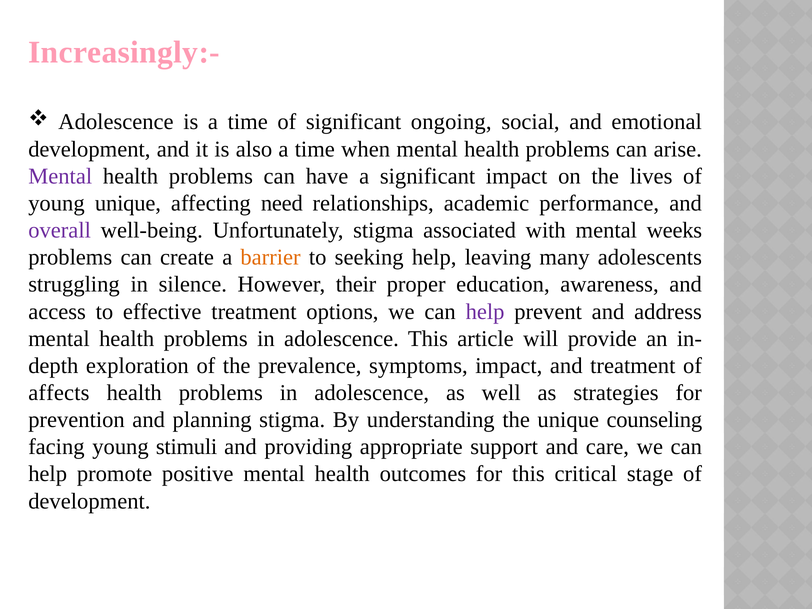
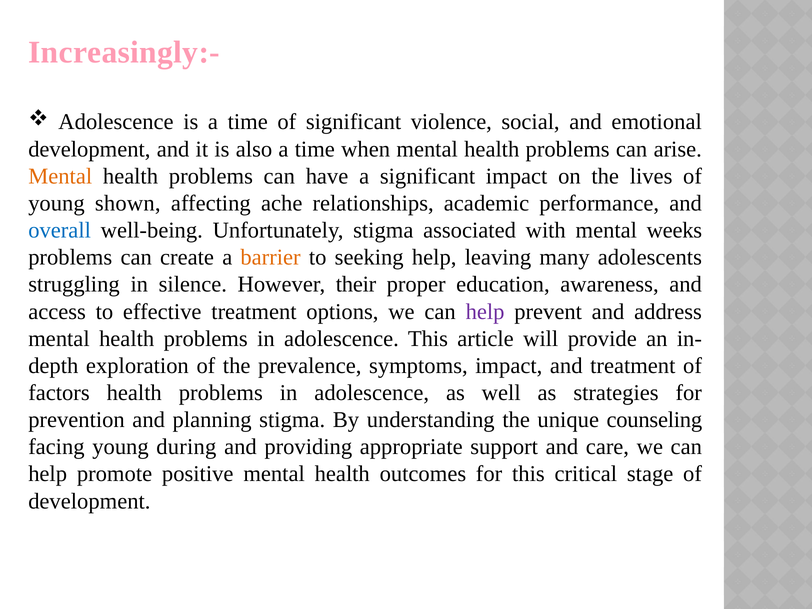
ongoing: ongoing -> violence (451, 122)
Mental colour: purple -> orange (60, 176)
young unique: unique -> shown (128, 203)
need: need -> ache (282, 203)
overall colour: purple -> blue (60, 230)
affects: affects -> factors (59, 393)
stimuli: stimuli -> during (186, 447)
